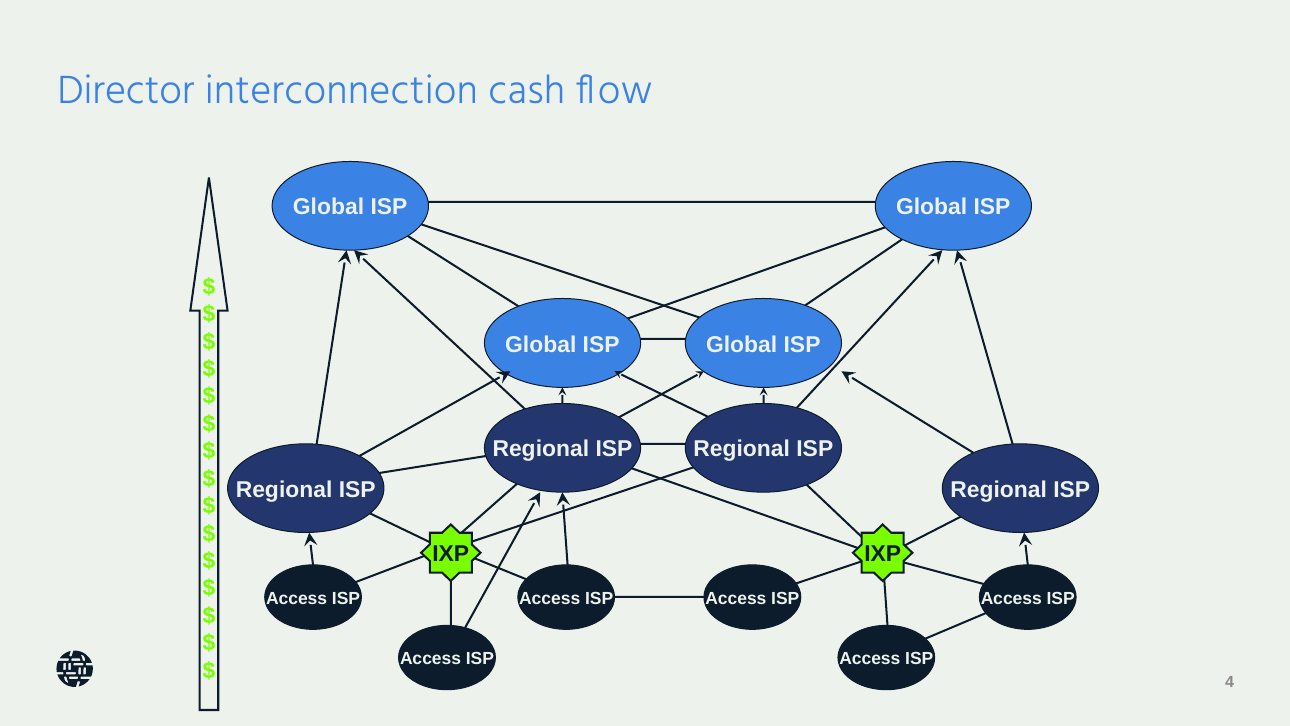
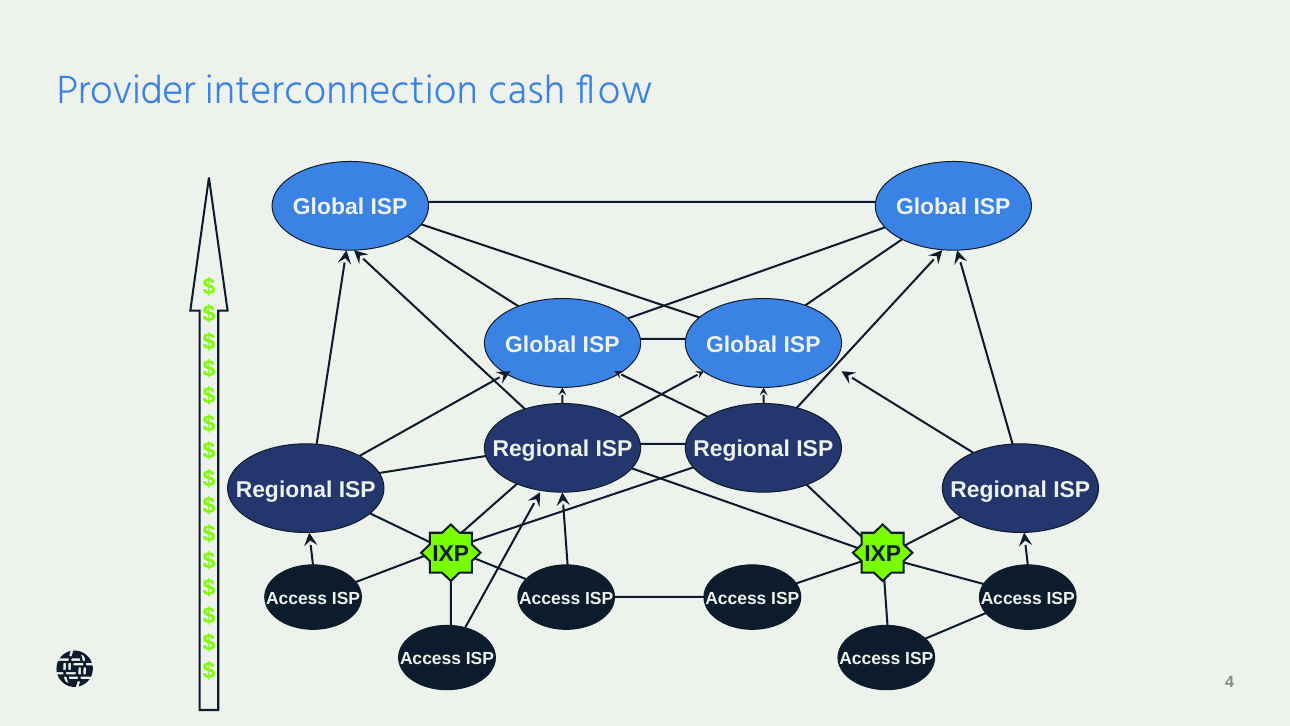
Director: Director -> Provider (126, 90)
